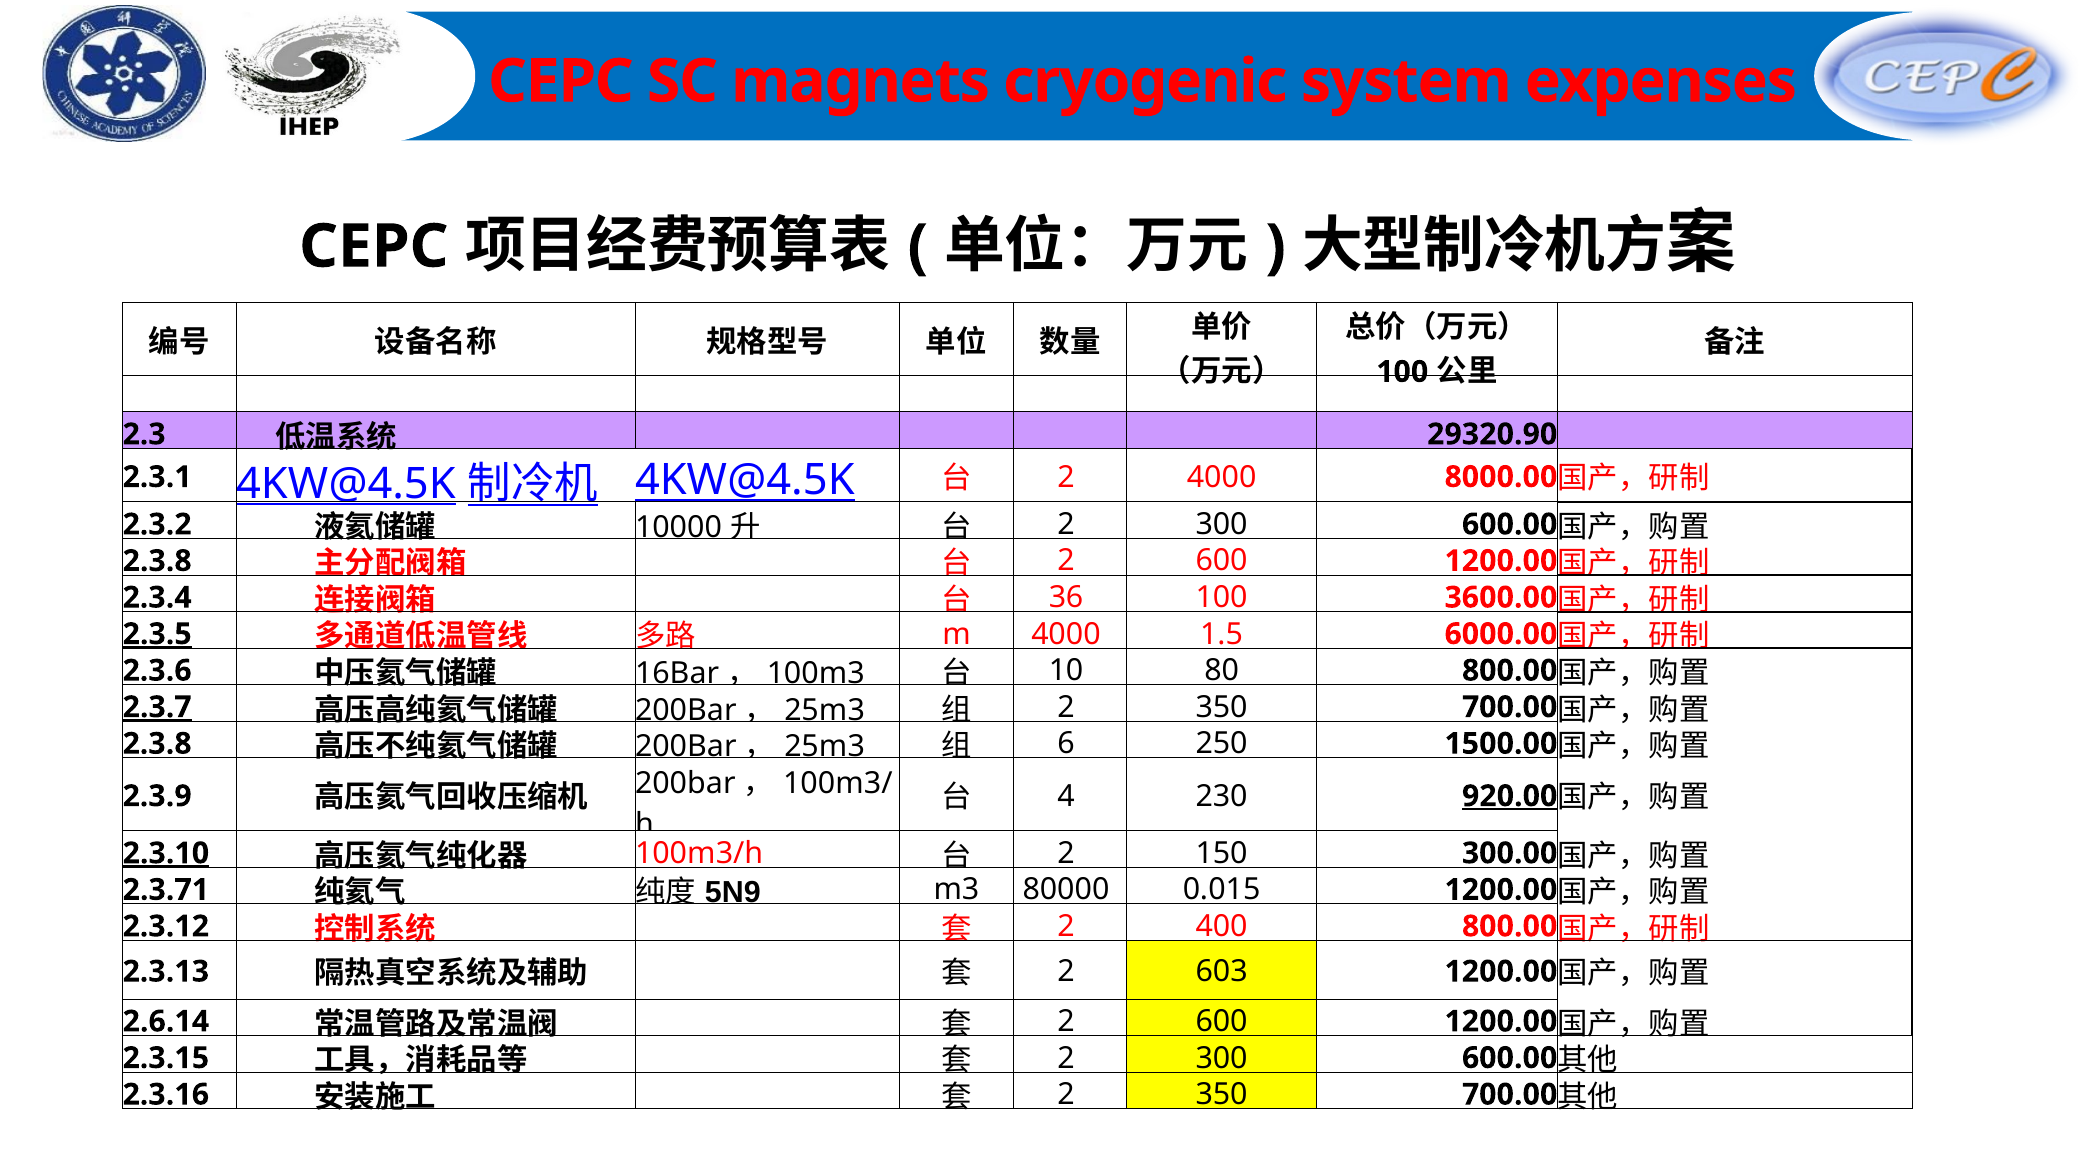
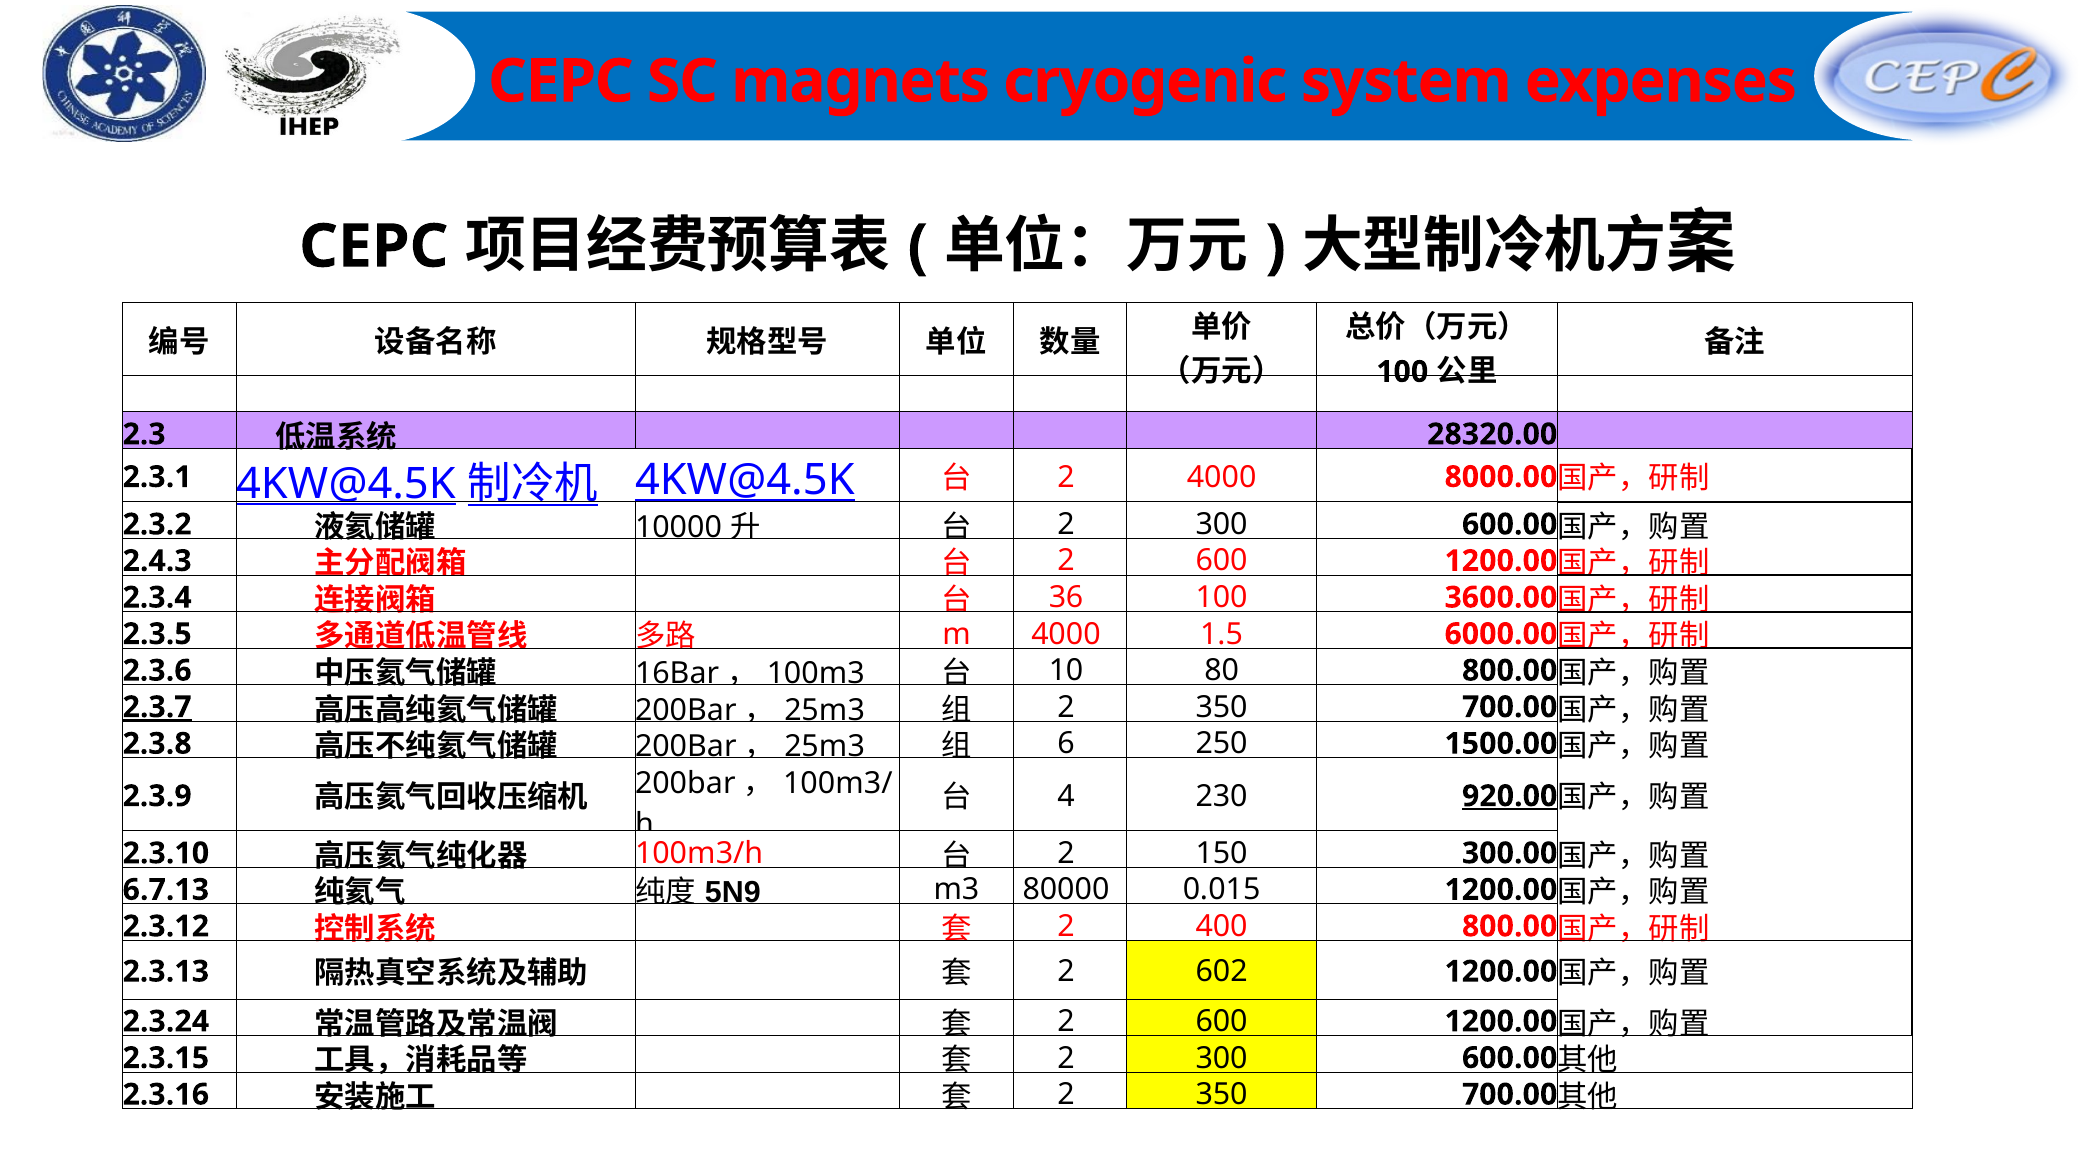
29320.90: 29320.90 -> 28320.00 (1492, 434)
2.3.8: 2.3.8 -> 2.4.3 (157, 561)
2.3.5 underline: present -> none (157, 634)
2.3.10 underline: present -> none (166, 853)
2.3.71: 2.3.71 -> 6.7.13 (166, 890)
603: 603 -> 602 (1222, 972)
2.6.14: 2.6.14 -> 2.3.24 (166, 1022)
